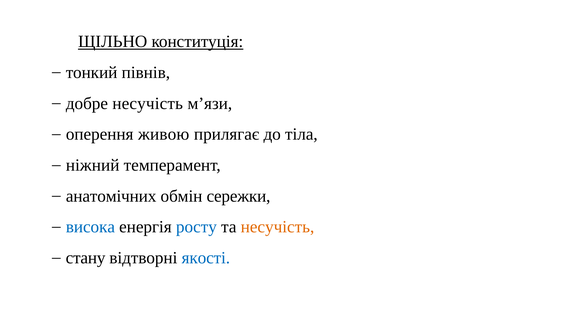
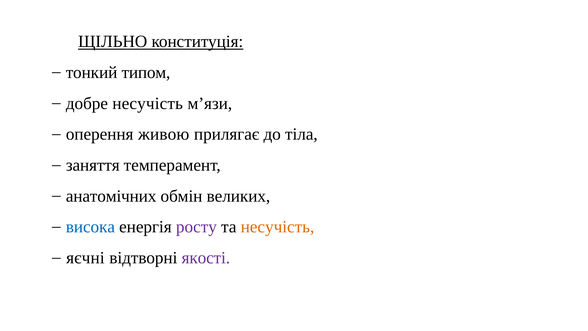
півнів: півнів -> типом (146, 72)
ніжний: ніжний -> заняття (93, 165)
сережки: сережки -> великих (238, 196)
росту colour: blue -> purple (196, 227)
стану: стану -> яєчні (85, 258)
якості colour: blue -> purple (206, 258)
